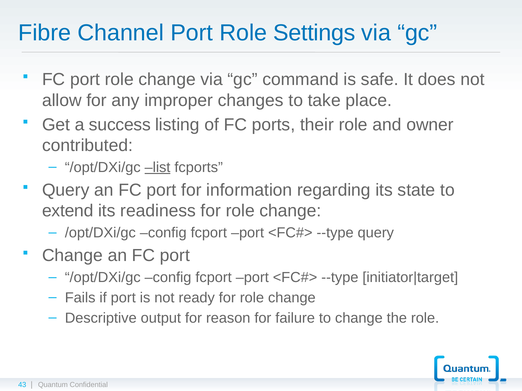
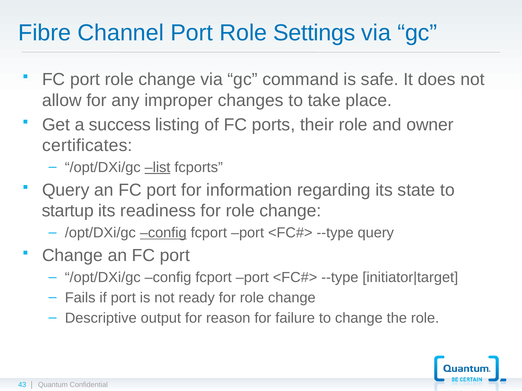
contributed: contributed -> certificates (87, 146)
extend: extend -> startup (68, 211)
config underline: none -> present (163, 233)
